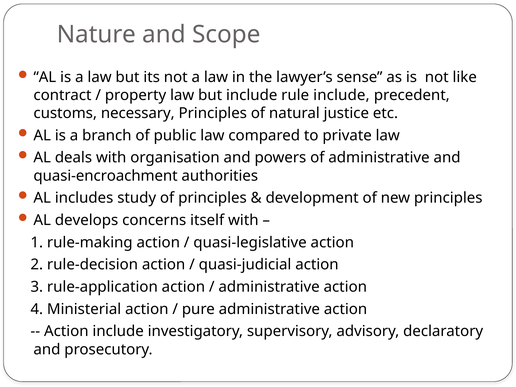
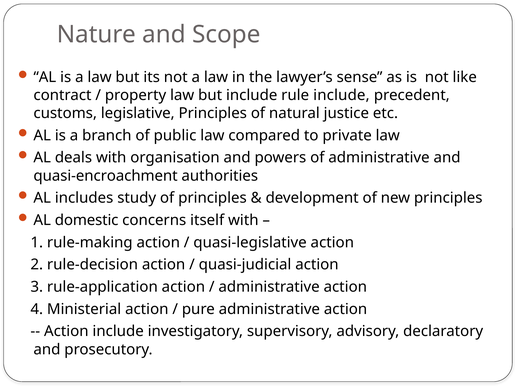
necessary: necessary -> legislative (138, 113)
develops: develops -> domestic (87, 220)
